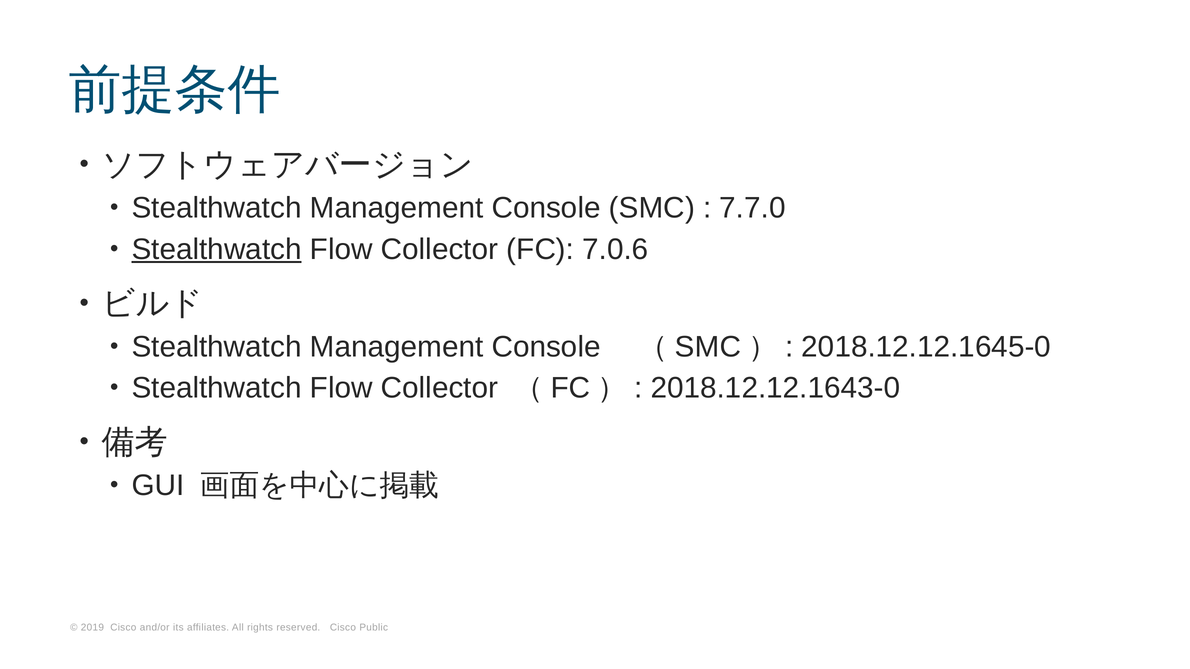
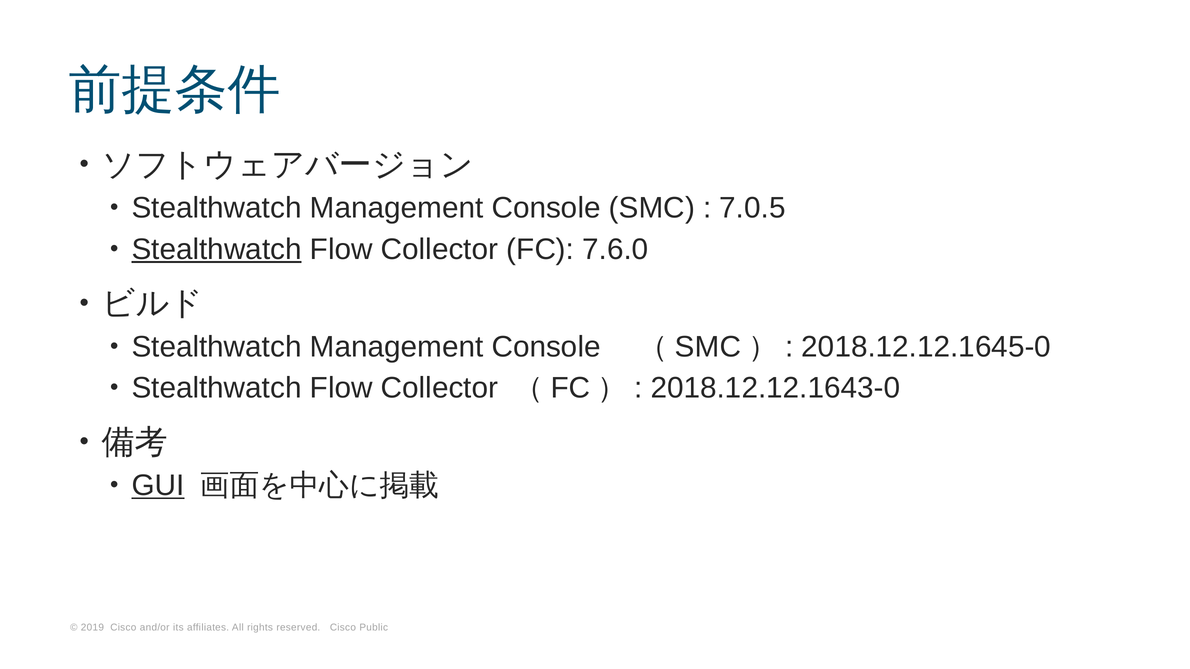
7.7.0: 7.7.0 -> 7.0.5 (753, 208)
7.0.6: 7.0.6 -> 7.6.0 (615, 249)
GUI underline: none -> present (158, 486)
